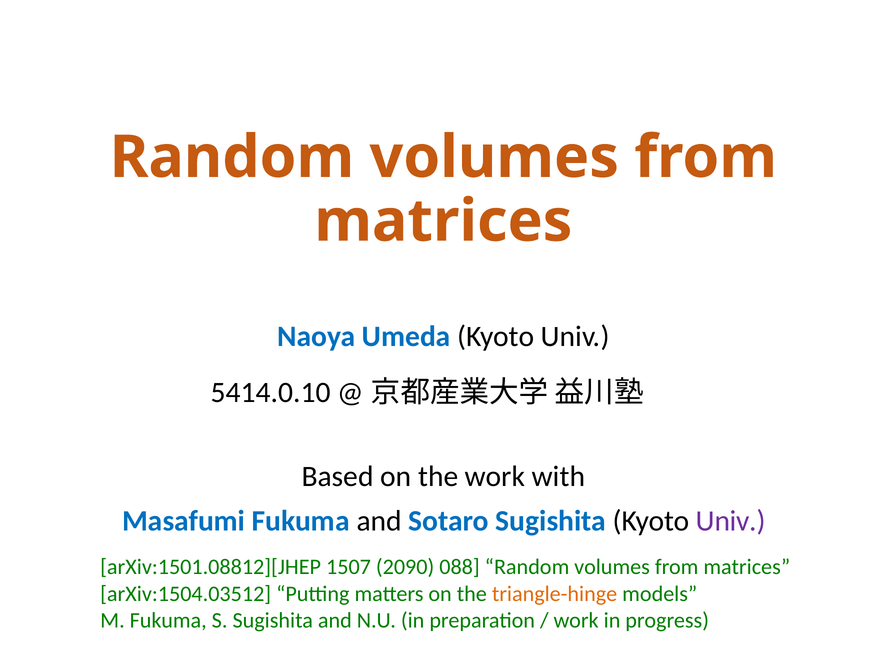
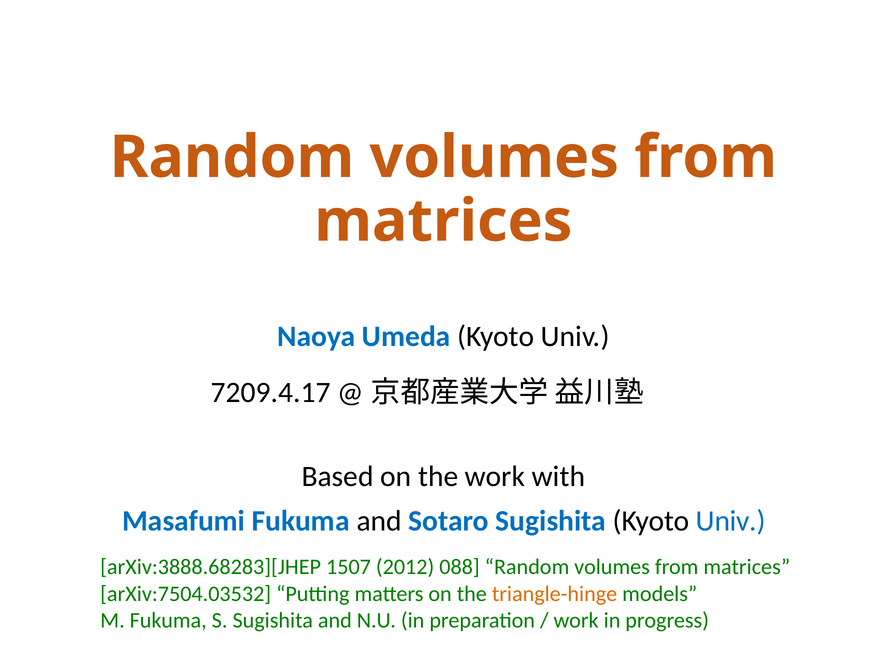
5414.0.10: 5414.0.10 -> 7209.4.17 (271, 392)
Univ colour: purple -> blue (731, 521)
arXiv:1501.08812][JHEP: arXiv:1501.08812][JHEP -> arXiv:3888.68283][JHEP (211, 567)
2090: 2090 -> 2012 (405, 567)
arXiv:1504.03512: arXiv:1504.03512 -> arXiv:7504.03532 (186, 594)
